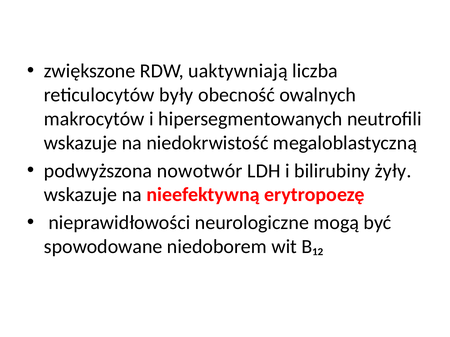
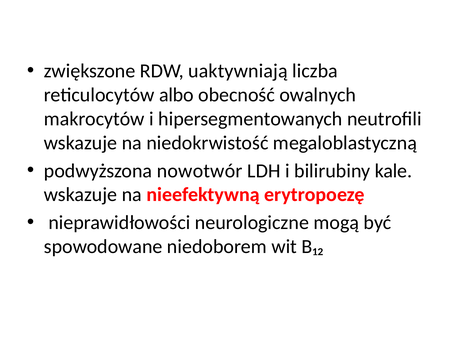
były: były -> albo (176, 95)
żyły: żyły -> kale (393, 171)
